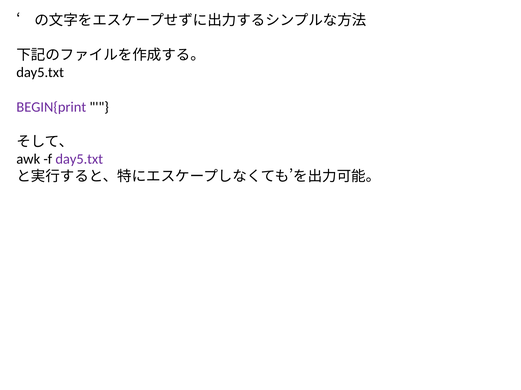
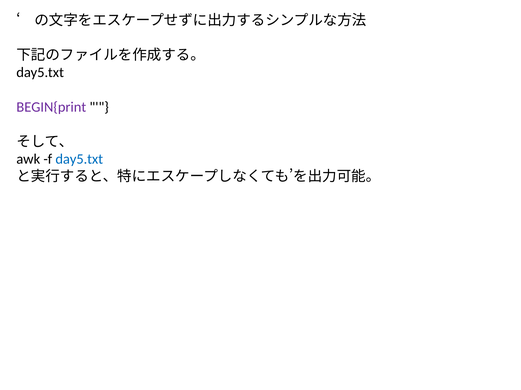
day5.txt colour: purple -> blue (79, 159)
